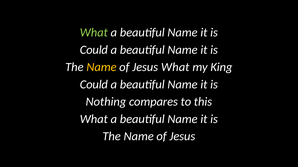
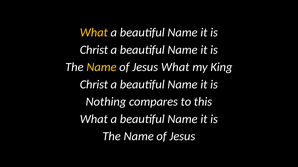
What colour: light green -> yellow (94, 33)
Could: Could -> Christ (94, 50)
Could: Could -> Christ (94, 85)
